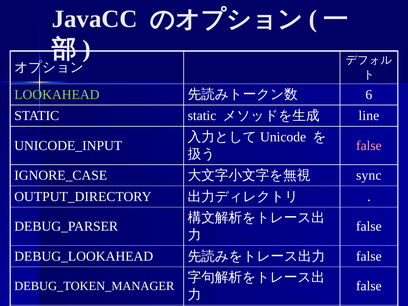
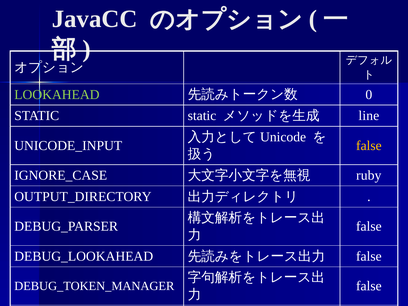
6: 6 -> 0 (369, 95)
false colour: pink -> yellow (369, 146)
sync: sync -> ruby (369, 175)
